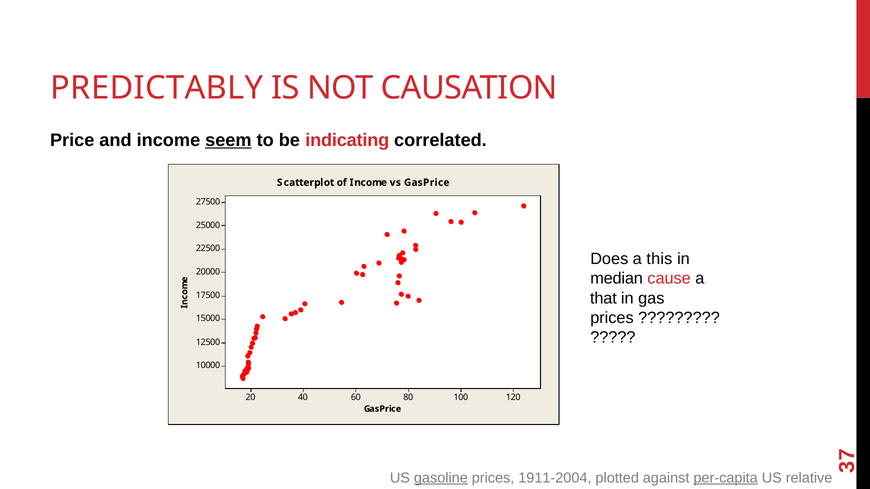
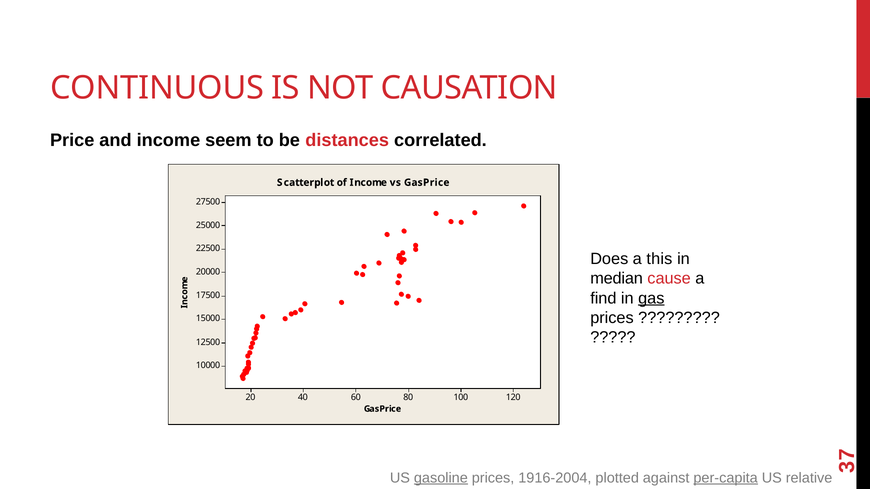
PREDICTABLY: PREDICTABLY -> CONTINUOUS (157, 88)
seem underline: present -> none (228, 140)
indicating: indicating -> distances (347, 140)
that: that -> find (603, 298)
gas underline: none -> present (651, 298)
1911-2004: 1911-2004 -> 1916-2004 (555, 478)
